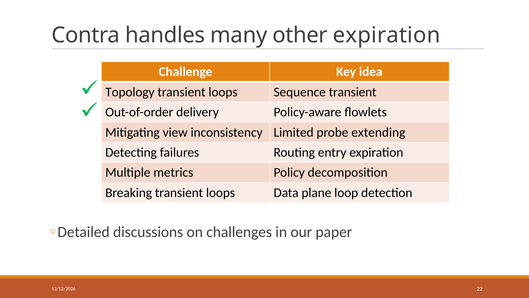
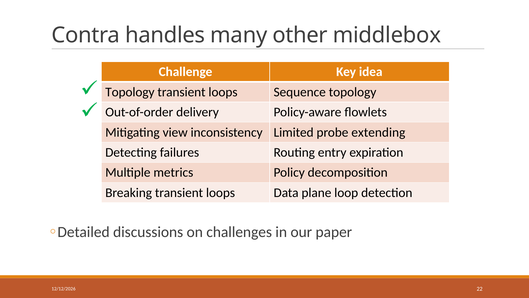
other expiration: expiration -> middlebox (387, 35)
Sequence transient: transient -> topology (353, 92)
